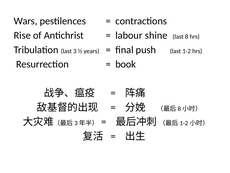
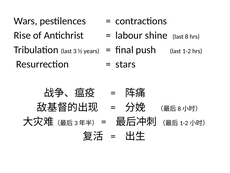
book: book -> stars (126, 64)
